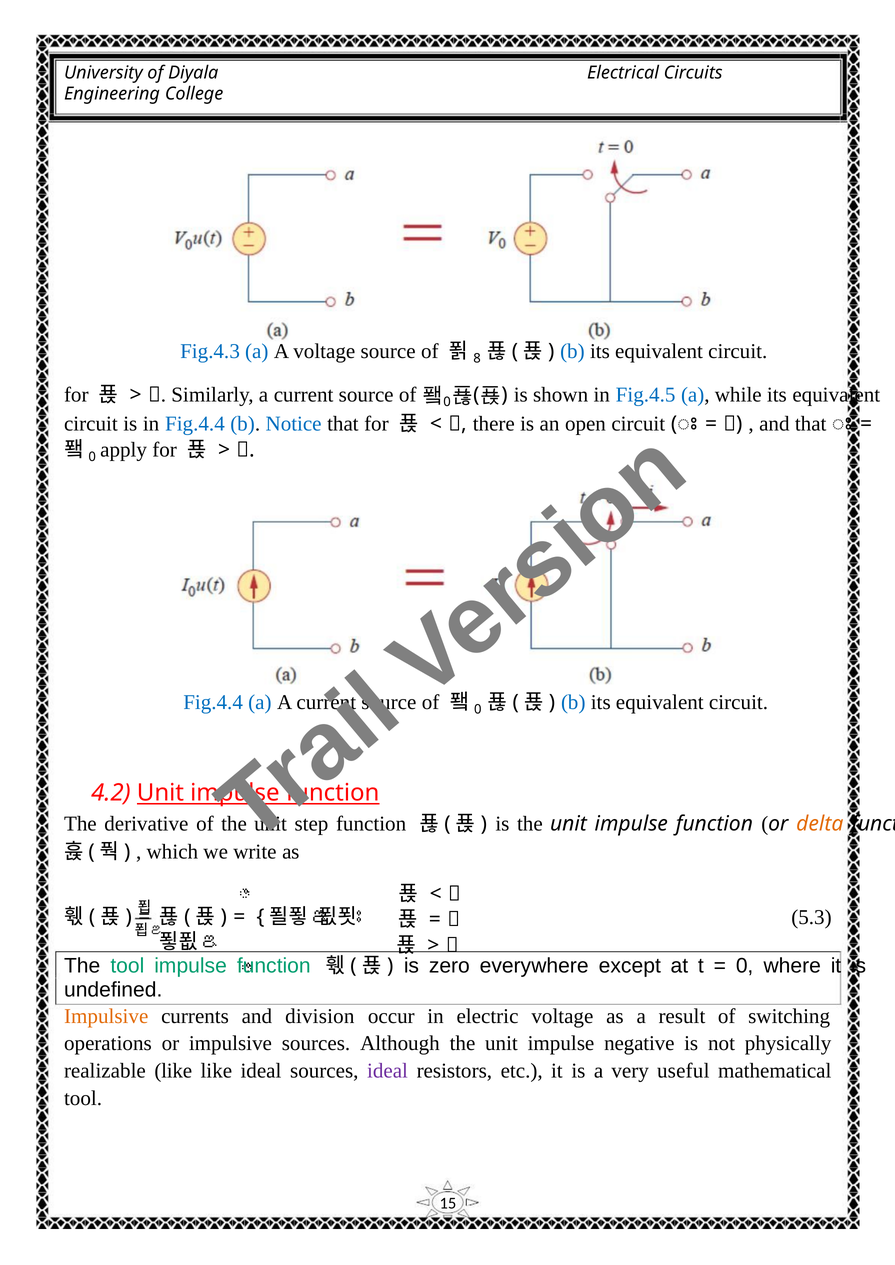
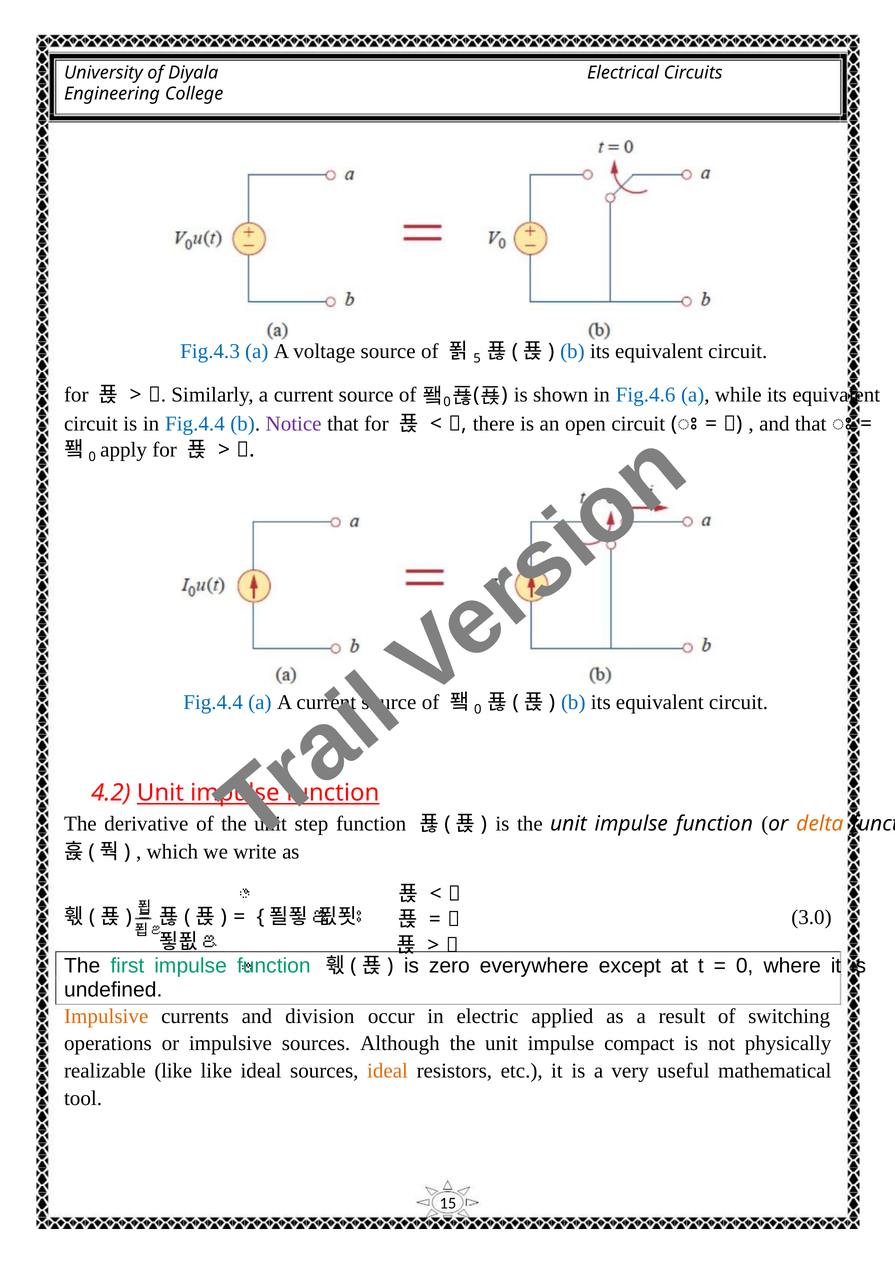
8: 8 -> 5 (477, 358)
Fig.4.5: Fig.4.5 -> Fig.4.6 (646, 395)
Notice colour: blue -> purple (294, 424)
5.3: 5.3 -> 3.0 (811, 918)
The tool: tool -> first (127, 966)
electric voltage: voltage -> applied (562, 1016)
negative: negative -> compact (639, 1043)
ideal colour: purple -> orange (388, 1071)
